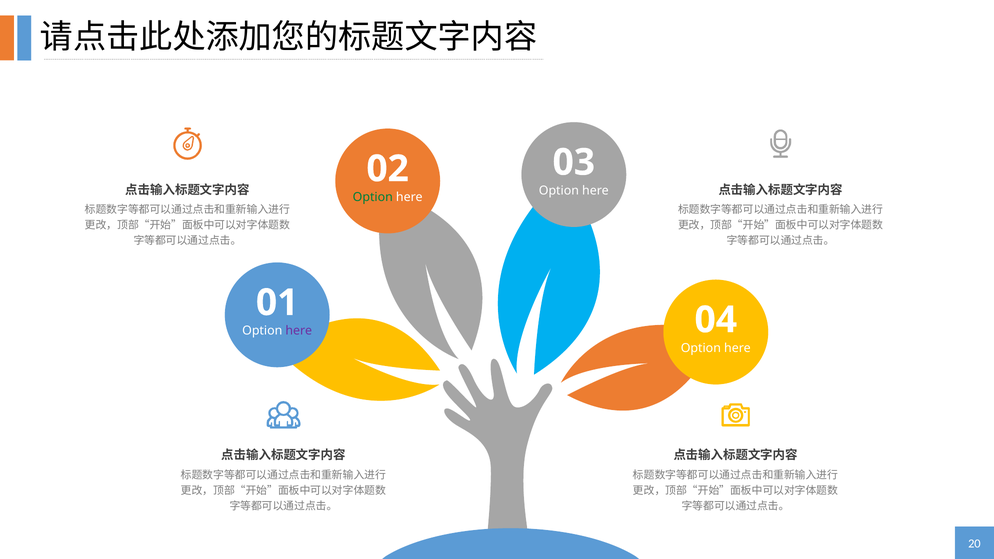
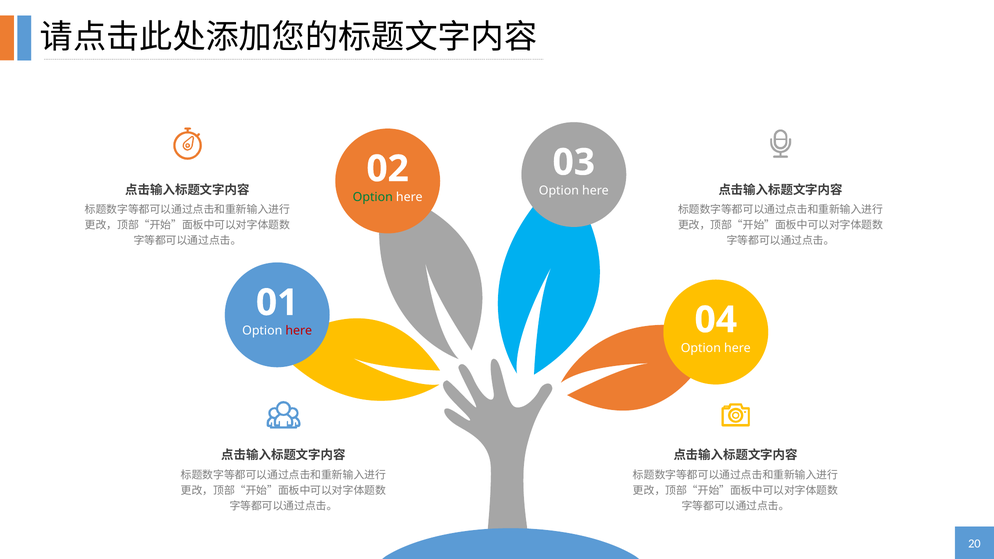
here colour: purple -> red (299, 331)
